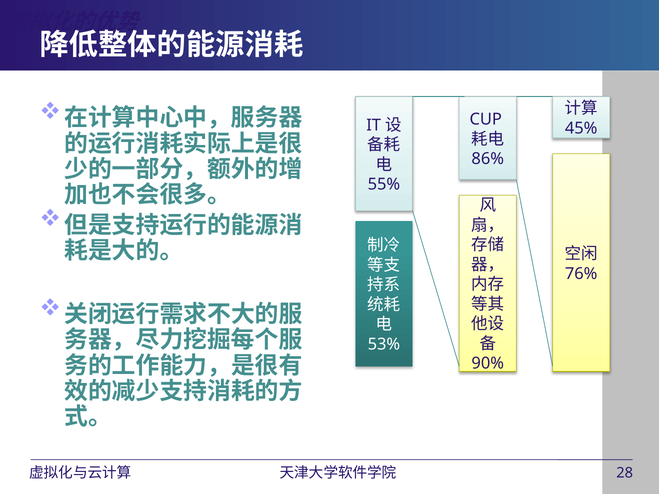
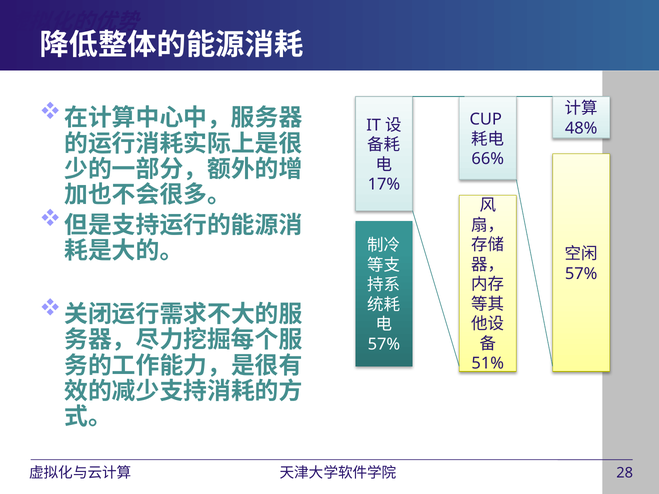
45%: 45% -> 48% (581, 128)
86%: 86% -> 66% (488, 159)
55%: 55% -> 17% (384, 184)
76%: 76% -> 57% (581, 274)
53%: 53% -> 57% (384, 344)
90%: 90% -> 51% (488, 364)
